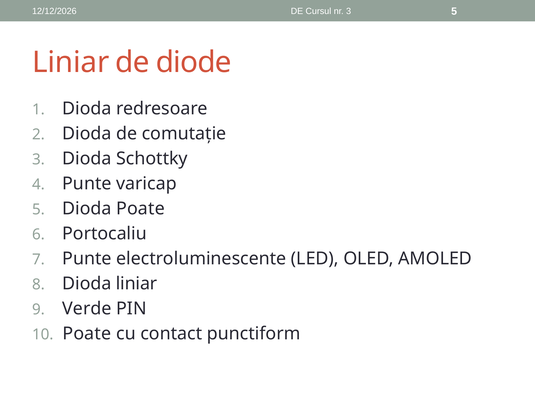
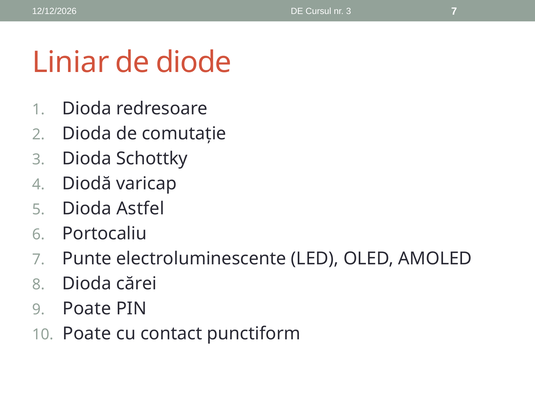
3 5: 5 -> 7 (454, 11)
4 Punte: Punte -> Diodă (87, 183)
Dioda Poate: Poate -> Astfel (140, 208)
Dioda liniar: liniar -> cărei (136, 283)
Verde: Verde -> Poate (87, 308)
